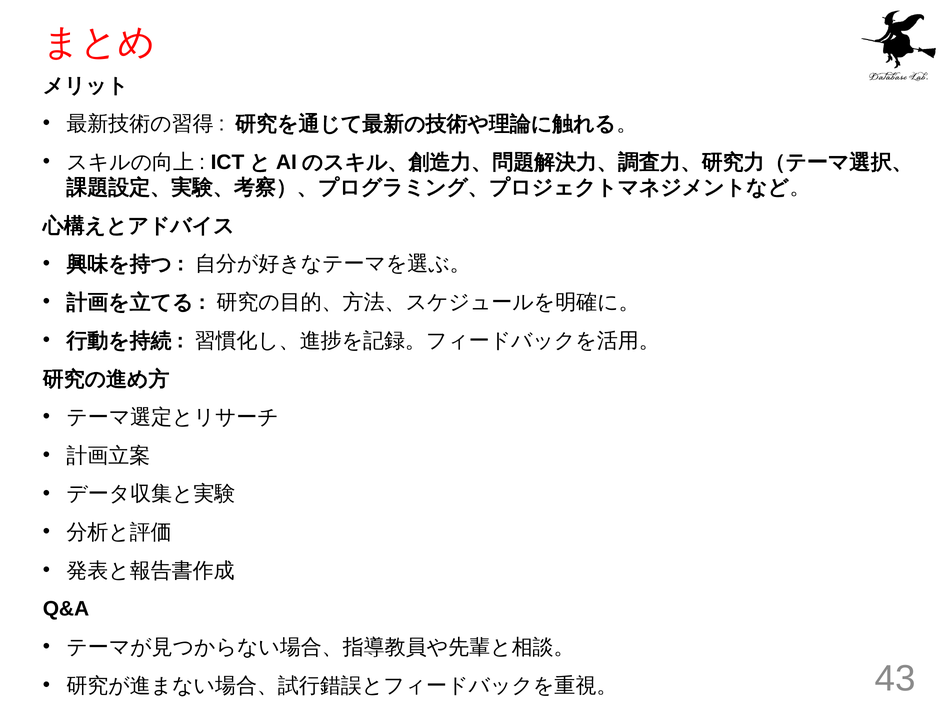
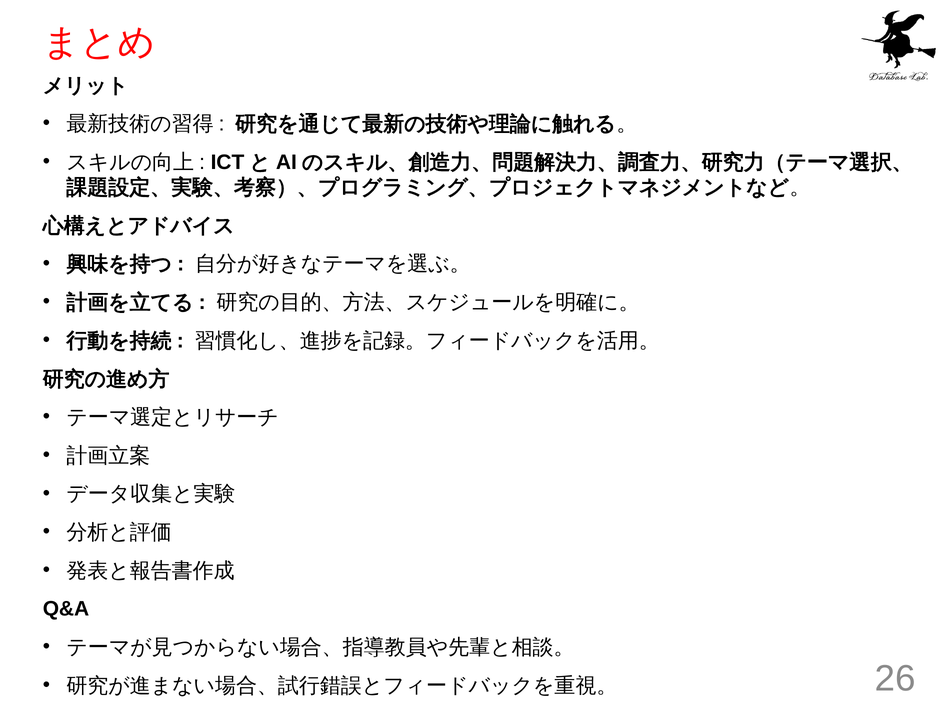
43: 43 -> 26 (895, 679)
